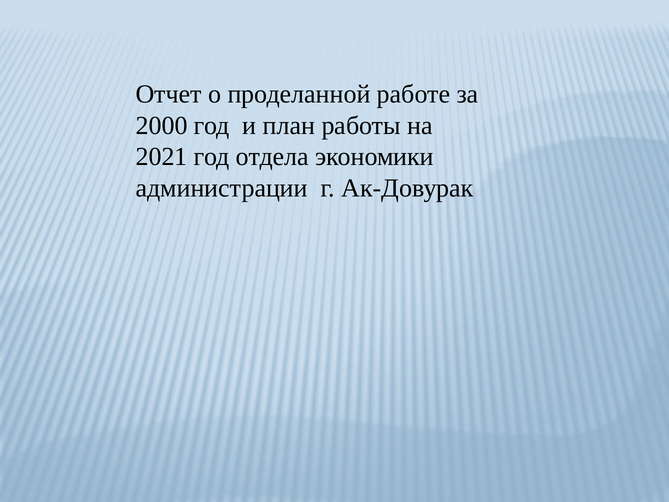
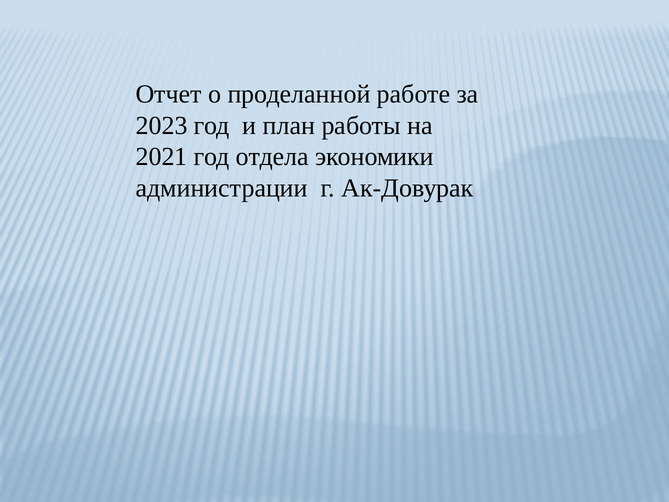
2000: 2000 -> 2023 (162, 126)
